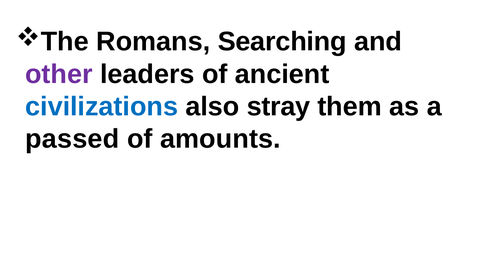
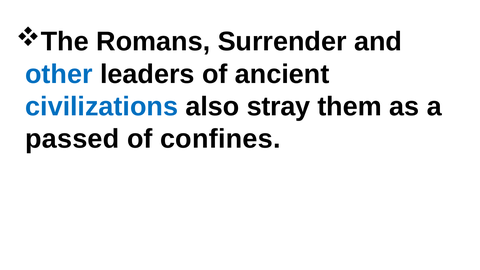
Searching: Searching -> Surrender (282, 42)
other colour: purple -> blue (59, 74)
amounts: amounts -> confines (220, 139)
